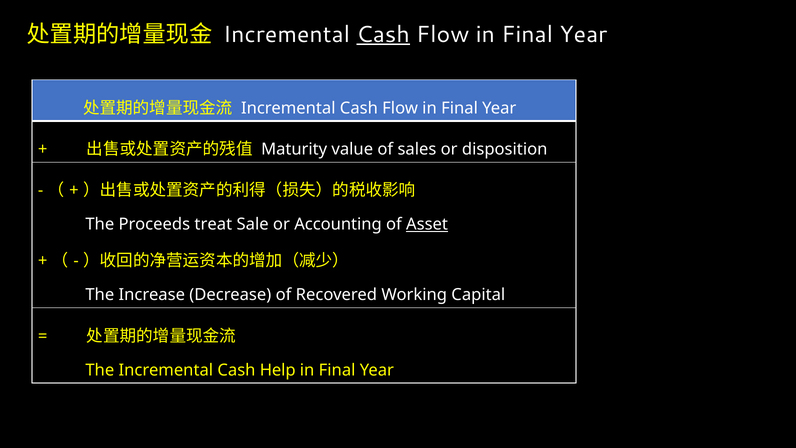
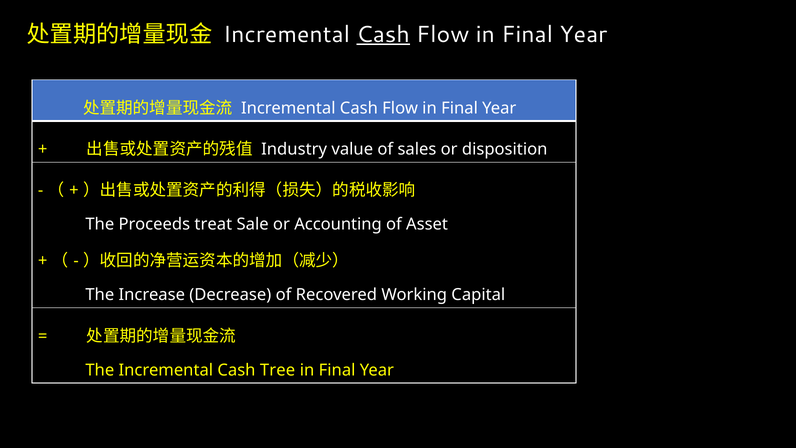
Maturity: Maturity -> Industry (294, 149)
Asset underline: present -> none (427, 224)
Help: Help -> Tree (278, 370)
